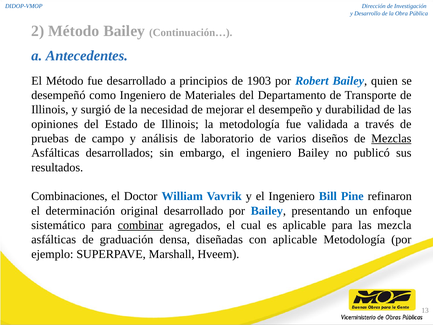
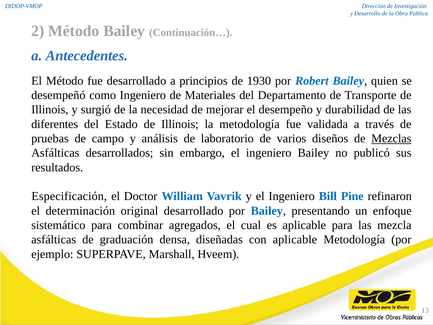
1903: 1903 -> 1930 (259, 81)
opiniones: opiniones -> diferentes (55, 124)
Combinaciones: Combinaciones -> Especificación (69, 196)
combinar underline: present -> none (140, 225)
